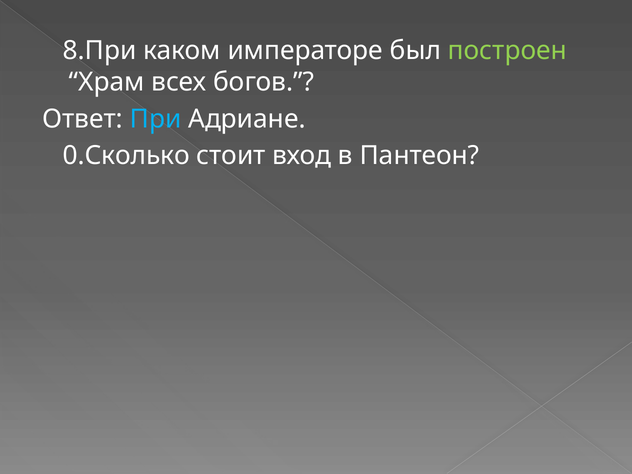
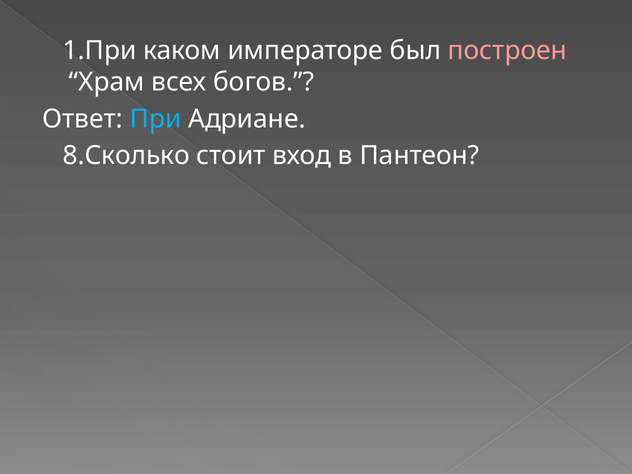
8.При: 8.При -> 1.При (100, 50)
построен colour: light green -> pink (507, 50)
0.Сколько: 0.Сколько -> 8.Сколько (126, 156)
